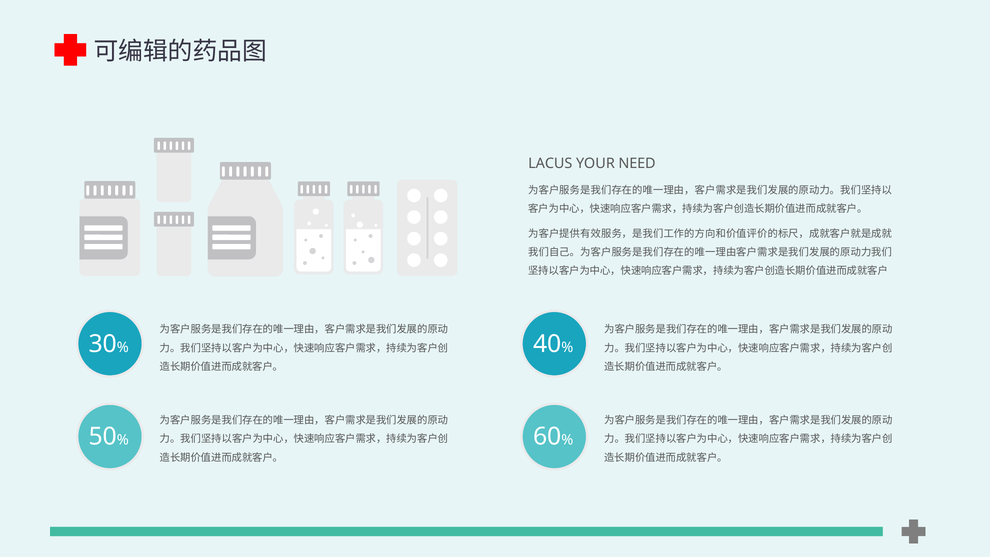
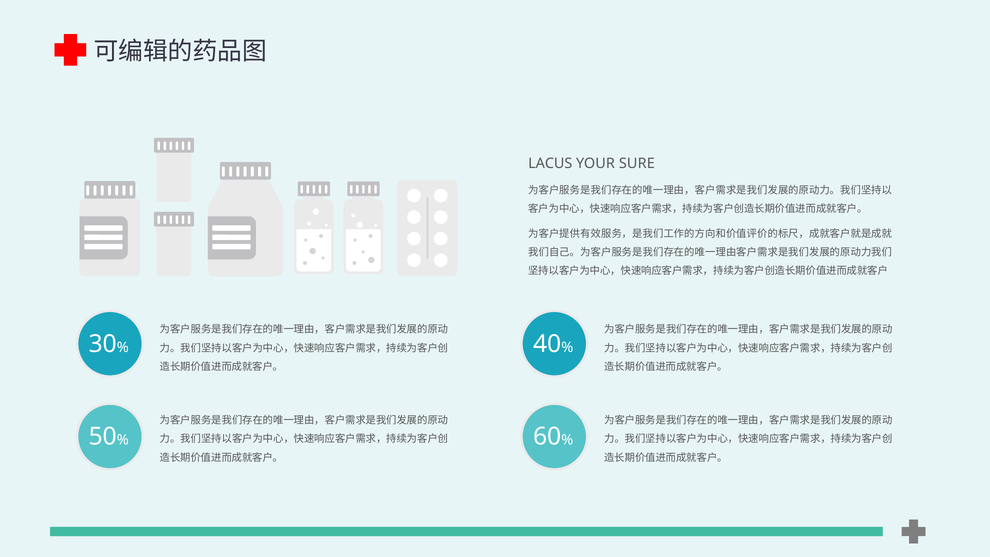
NEED: NEED -> SURE (637, 163)
